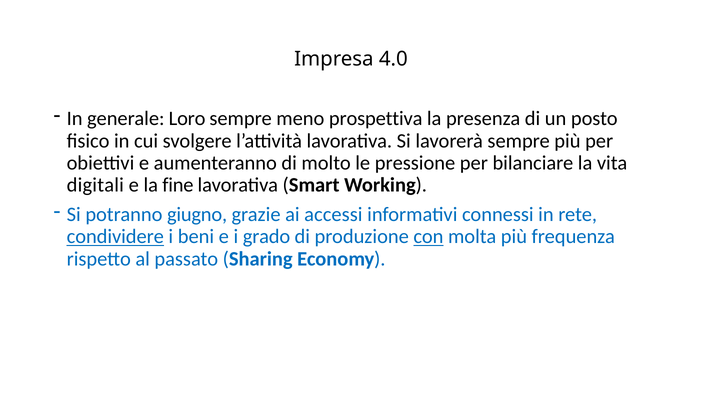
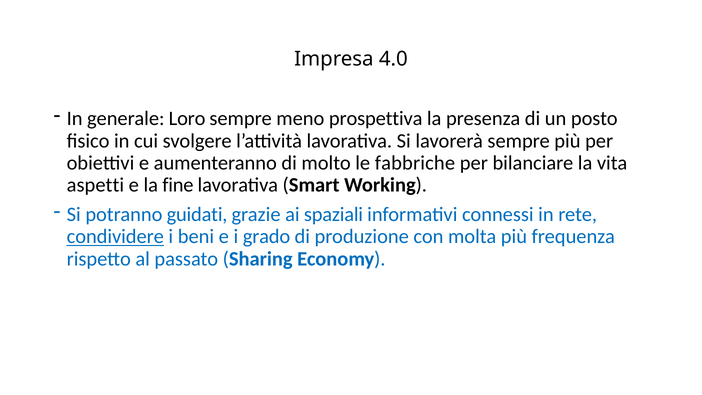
pressione: pressione -> fabbriche (415, 163)
digitali: digitali -> aspetti (95, 185)
giugno: giugno -> guidati (197, 214)
accessi: accessi -> spaziali (334, 214)
con underline: present -> none (428, 237)
